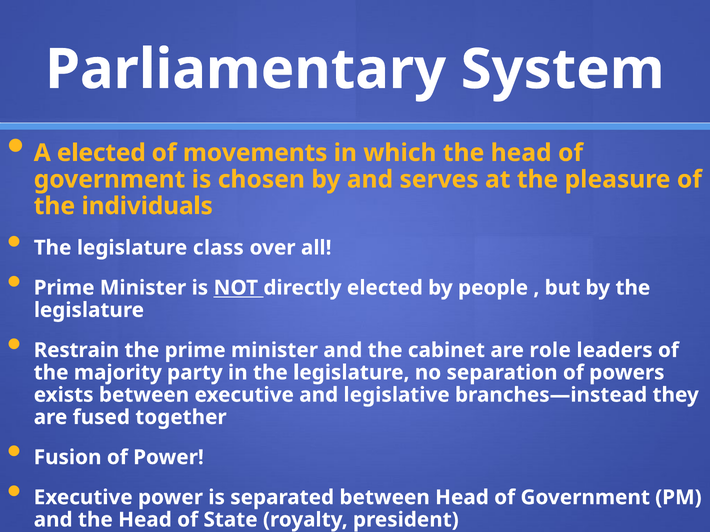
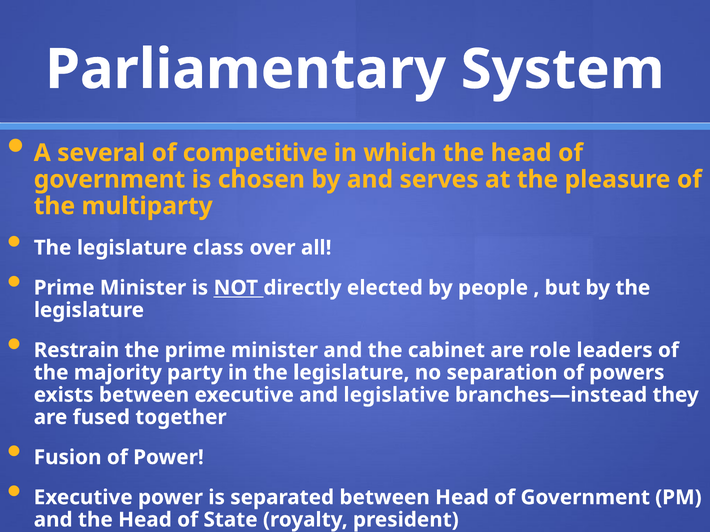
A elected: elected -> several (101, 153)
movements: movements -> competitive (255, 153)
individuals: individuals -> multiparty (147, 206)
